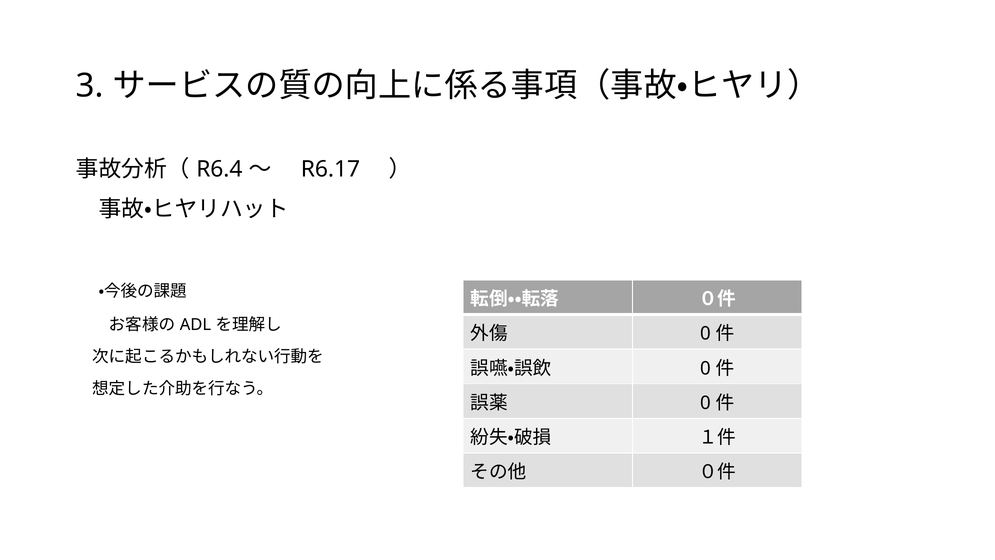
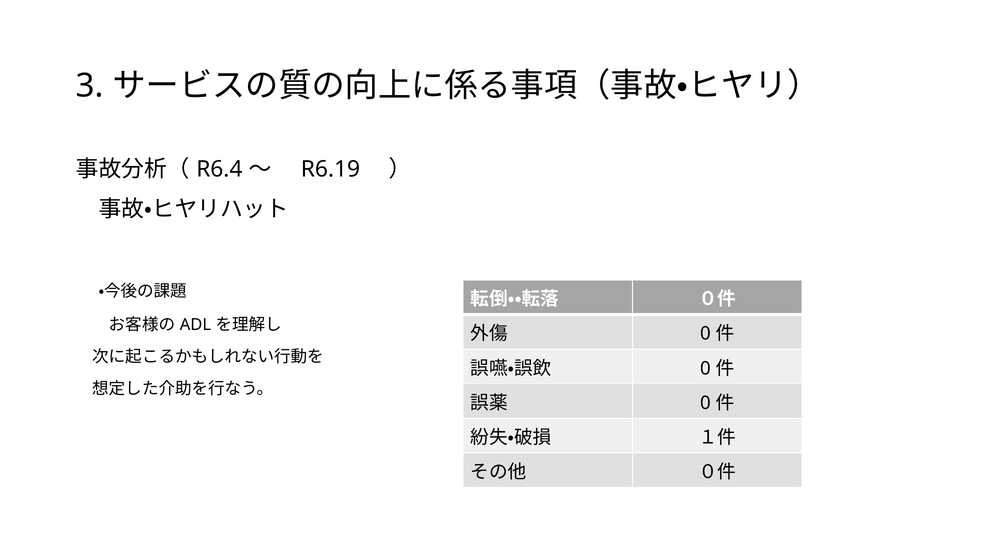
R6.17: R6.17 -> R6.19 (330, 169)
